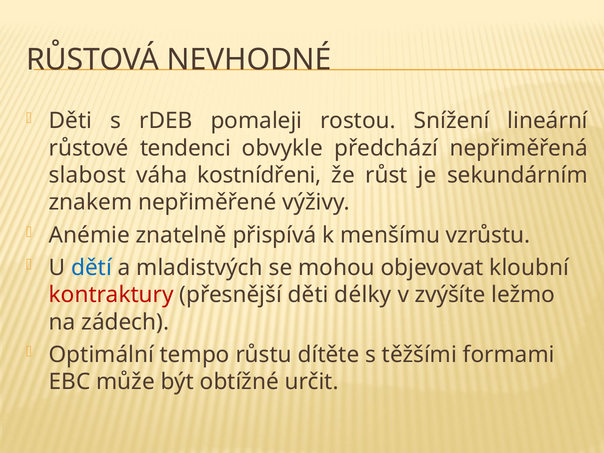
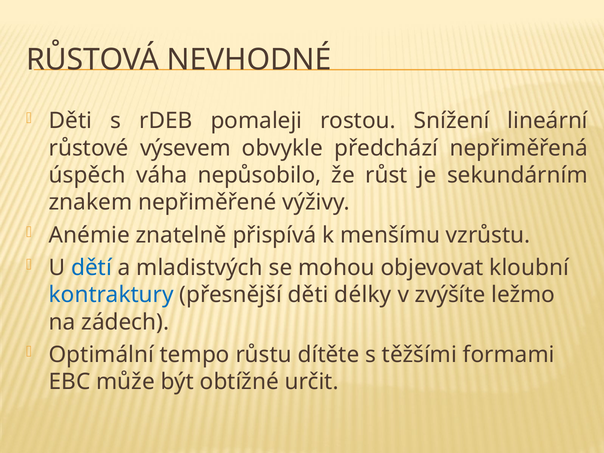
tendenci: tendenci -> výsevem (185, 148)
slabost: slabost -> úspěch (87, 175)
kostnídřeni: kostnídřeni -> nepůsobilo (259, 175)
kontraktury colour: red -> blue (111, 295)
